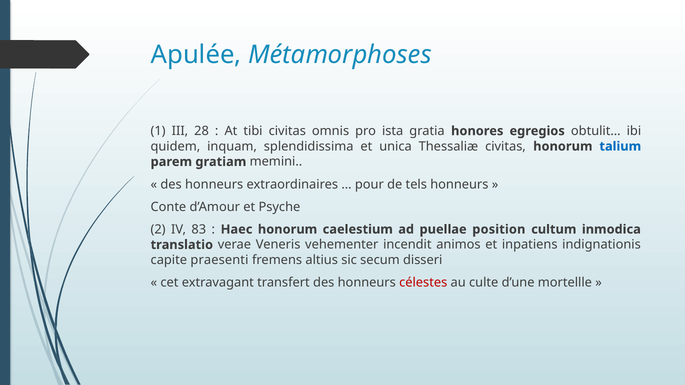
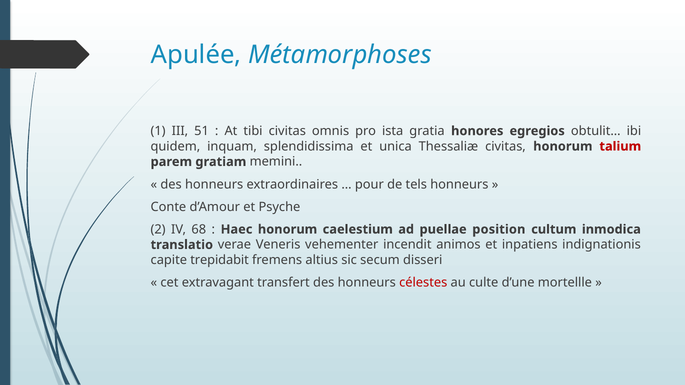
28: 28 -> 51 (202, 131)
talium colour: blue -> red (620, 146)
83: 83 -> 68 (199, 230)
praesenti: praesenti -> trepidabit (220, 260)
